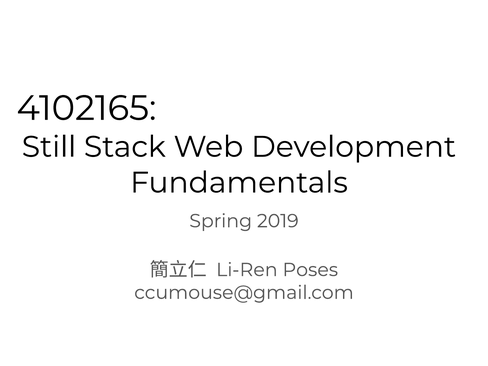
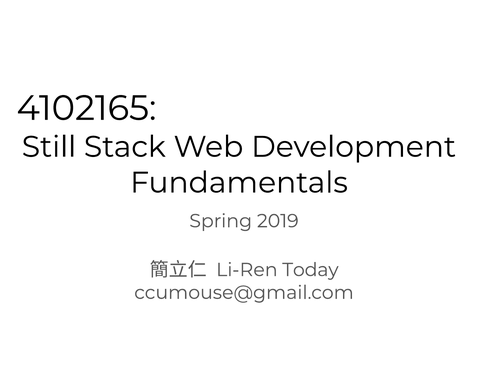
Poses: Poses -> Today (310, 270)
